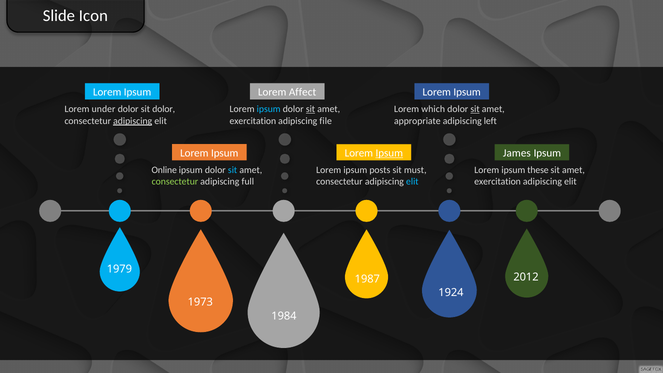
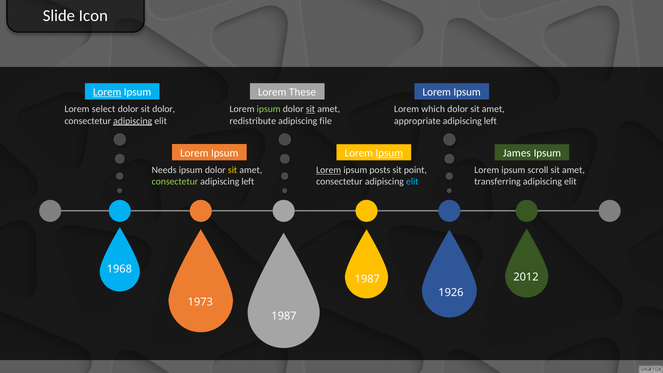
Lorem underline: none -> present (107, 92)
Affect: Affect -> These (303, 92)
under: under -> select (104, 109)
ipsum colour: light blue -> light green (269, 109)
sit underline: present -> none (475, 109)
exercitation: exercitation -> redistribute (253, 121)
Online: Online -> Needs (164, 170)
sit colour: light blue -> yellow (233, 170)
Lorem underline: none -> present (329, 170)
must: must -> point (415, 170)
these: these -> scroll (538, 170)
full: full -> left (248, 182)
exercitation: exercitation -> transferring (498, 182)
1979: 1979 -> 1968 (119, 269)
1924: 1924 -> 1926 (451, 293)
1984: 1984 -> 1987 (284, 316)
